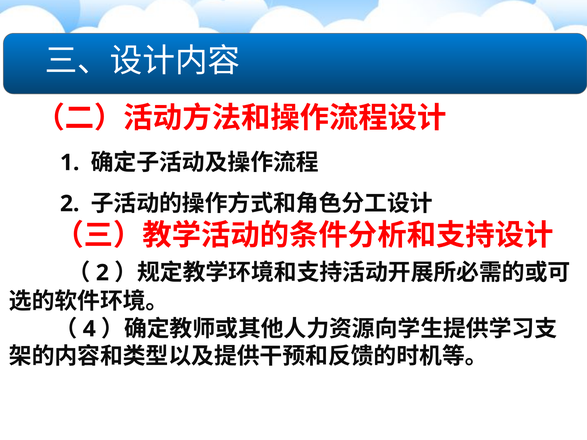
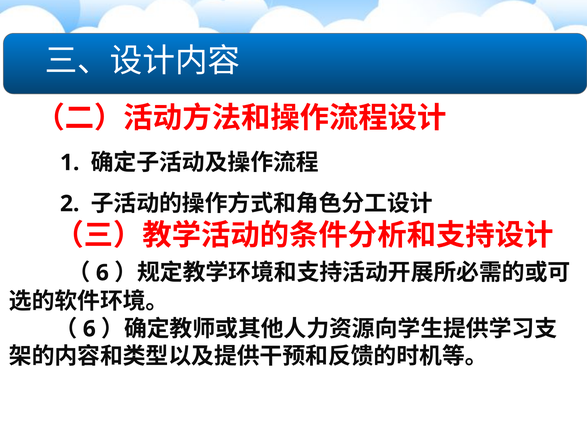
2: 2 -> 6 (102, 273)
4: 4 -> 6 (89, 329)
